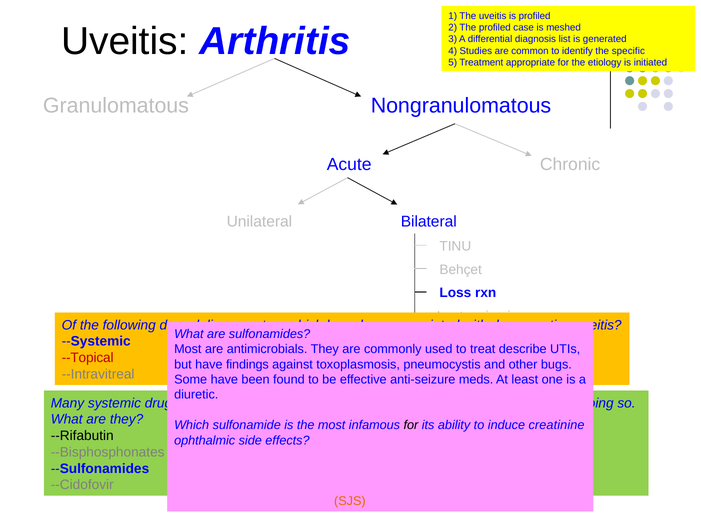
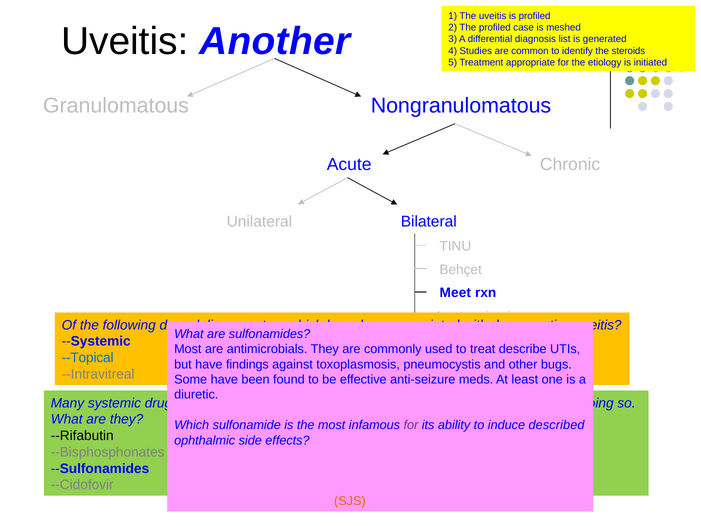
Arthritis: Arthritis -> Another (275, 41)
specific: specific -> steroids (628, 51)
Loss: Loss -> Meet (455, 293)
--Topical colour: red -> blue (88, 358)
for colour: black -> purple (411, 425)
creatinine: creatinine -> described (557, 425)
